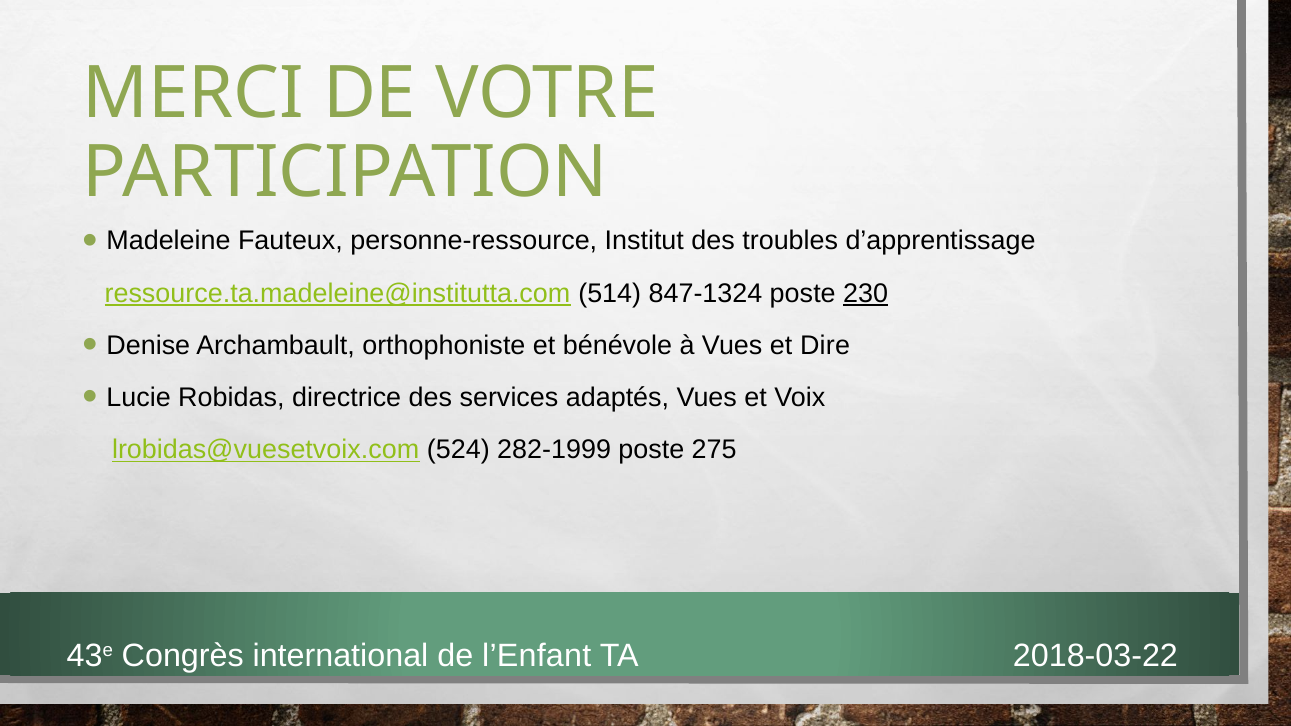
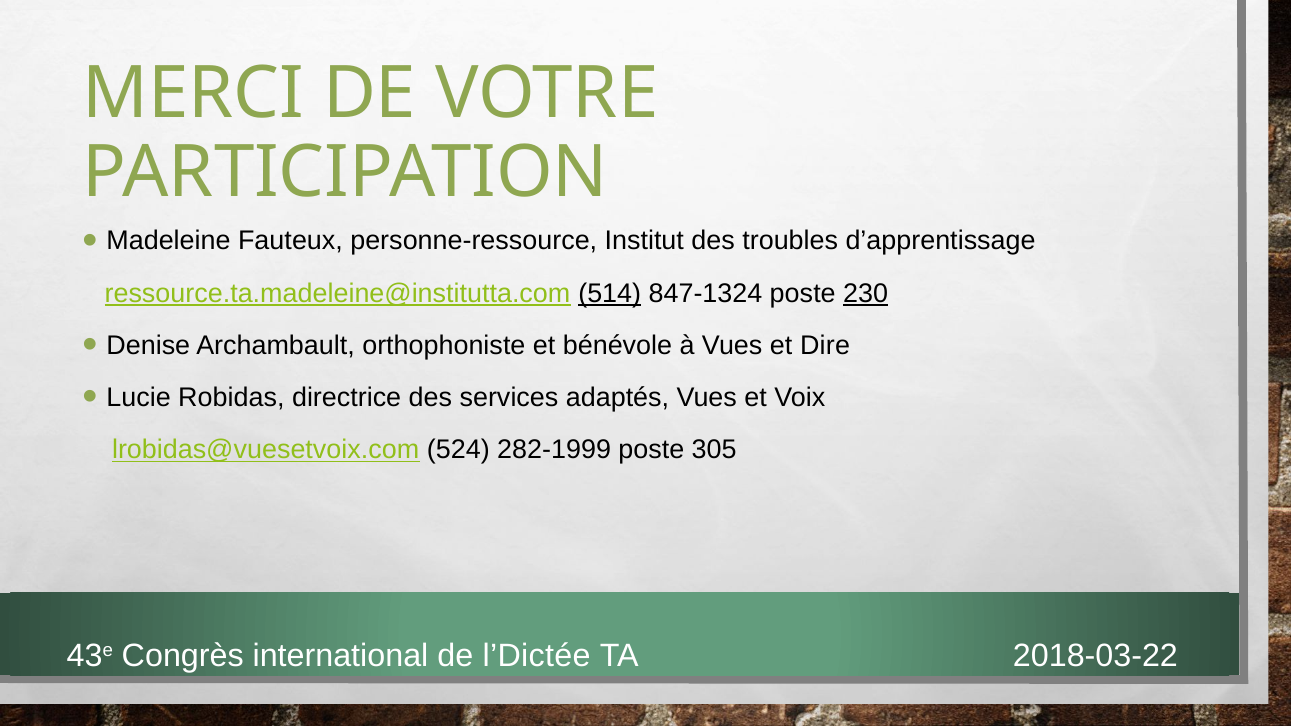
514 underline: none -> present (610, 293)
275: 275 -> 305 (714, 450)
l’Enfant: l’Enfant -> l’Dictée (537, 656)
